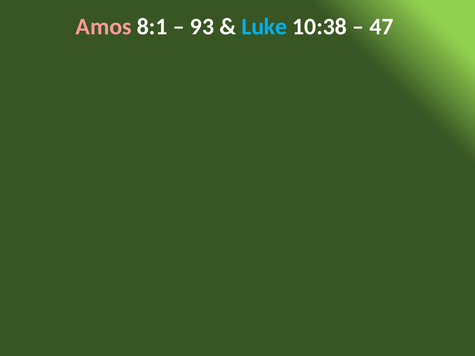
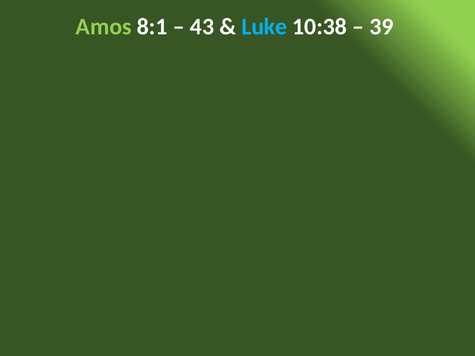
Amos colour: pink -> light green (104, 27)
93: 93 -> 43 (202, 27)
47: 47 -> 39 (381, 27)
